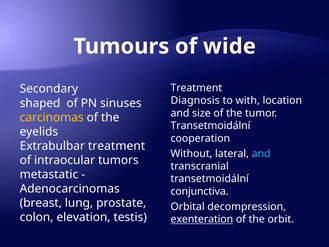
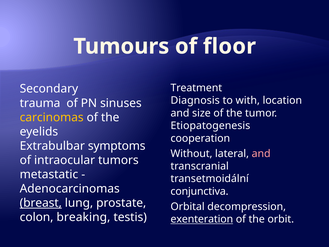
wide: wide -> floor (229, 46)
shaped: shaped -> trauma (40, 103)
Transetmoidální: Transetmoidální -> Etiopatogenesis (210, 126)
Extrabulbar treatment: treatment -> symptoms (117, 146)
and colour: light blue -> pink (261, 153)
breast underline: none -> present (41, 203)
elevation: elevation -> breaking (83, 217)
